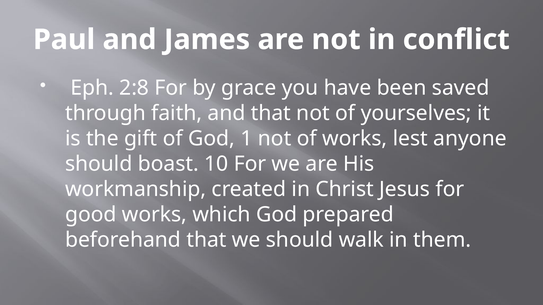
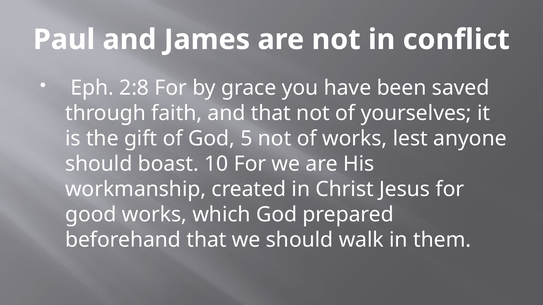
1: 1 -> 5 (246, 139)
